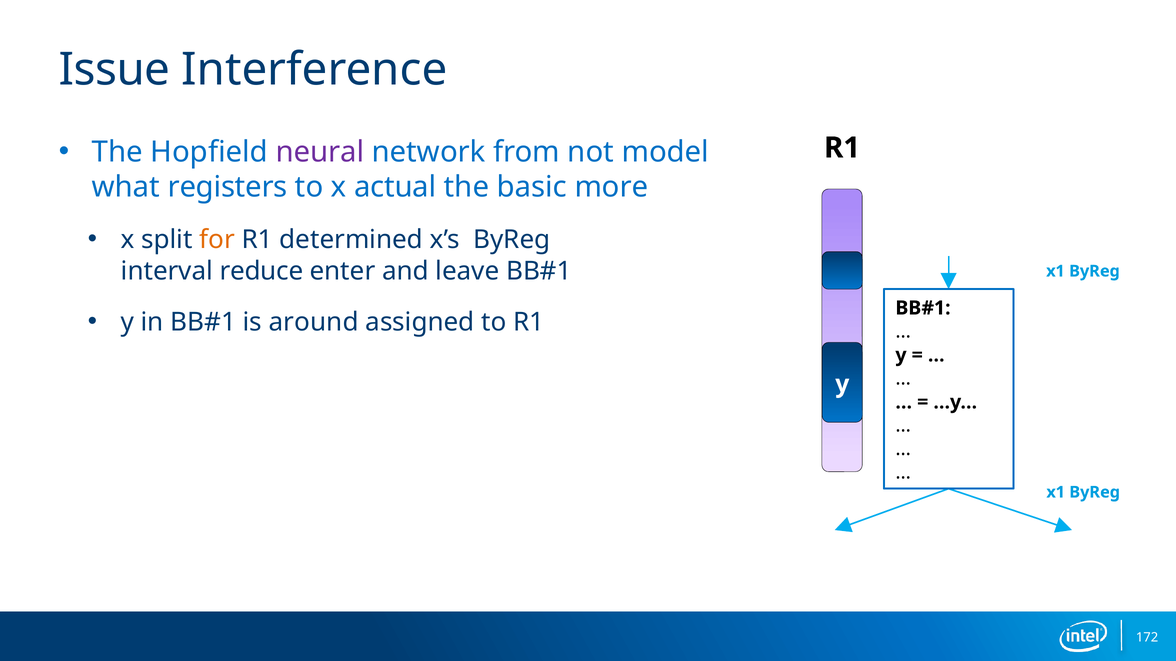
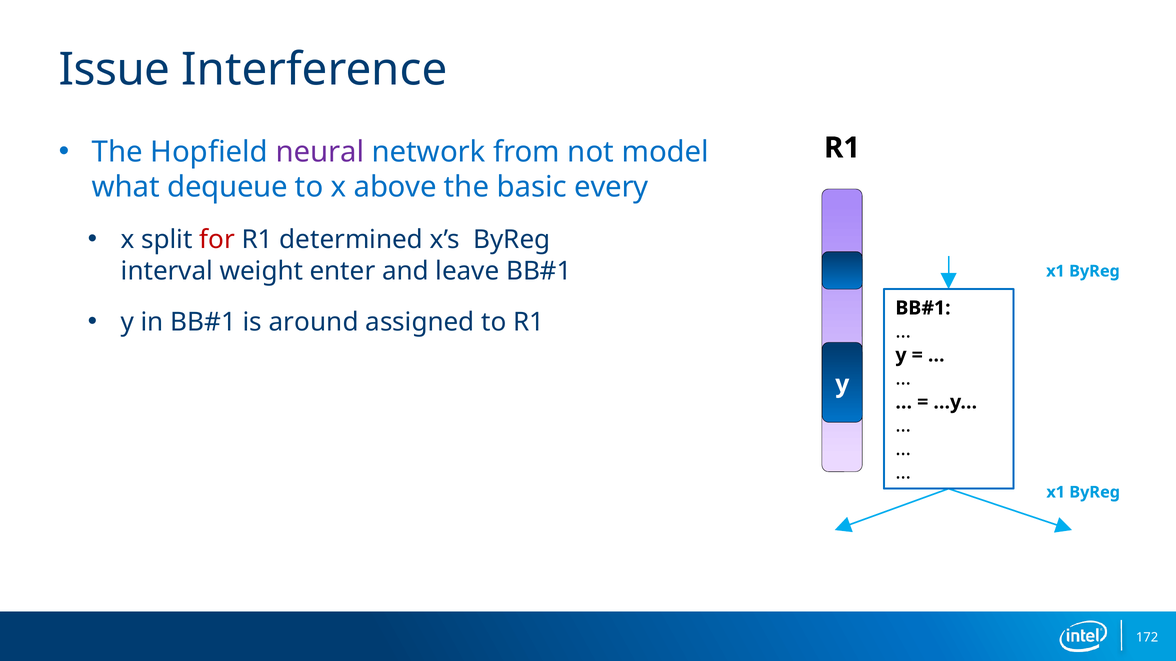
registers: registers -> dequeue (228, 187)
actual: actual -> above (395, 187)
more: more -> every (611, 187)
for colour: orange -> red (217, 240)
reduce: reduce -> weight (261, 271)
